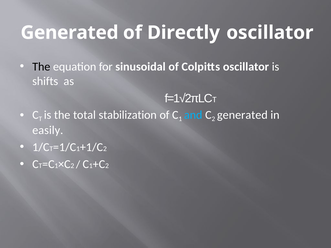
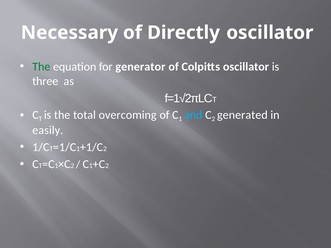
Generated: Generated -> Necessary (69, 33)
The colour: black -> green (41, 67)
sinusoidal: sinusoidal -> generator (140, 67)
shifts: shifts -> three (45, 81)
stabilization: stabilization -> overcoming (128, 115)
